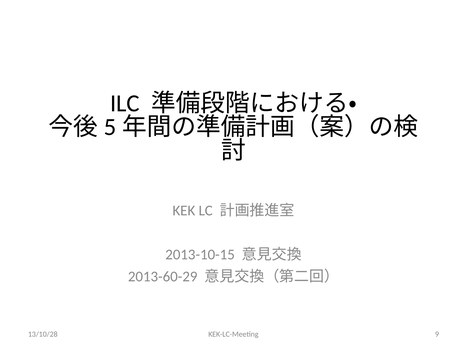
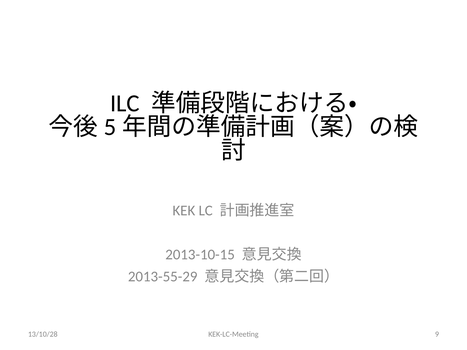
2013-60-29: 2013-60-29 -> 2013-55-29 (163, 277)
